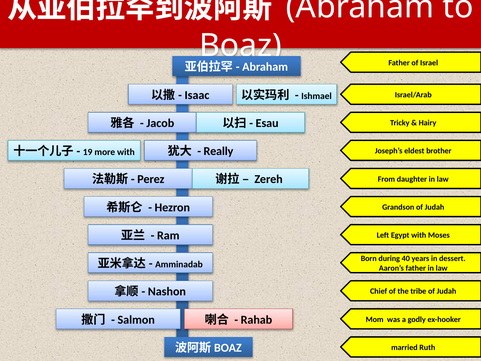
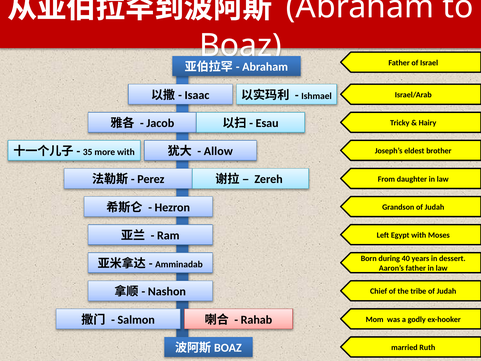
19: 19 -> 35 (88, 152)
Really: Really -> Allow (218, 151)
